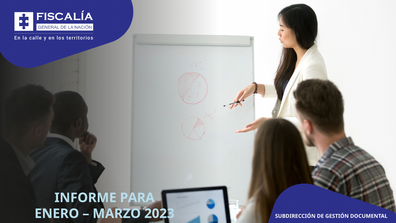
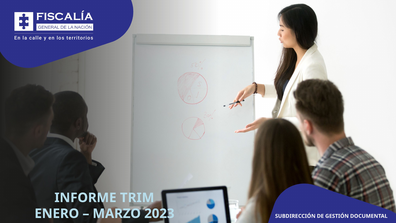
PARA: PARA -> TRIM (137, 198)
